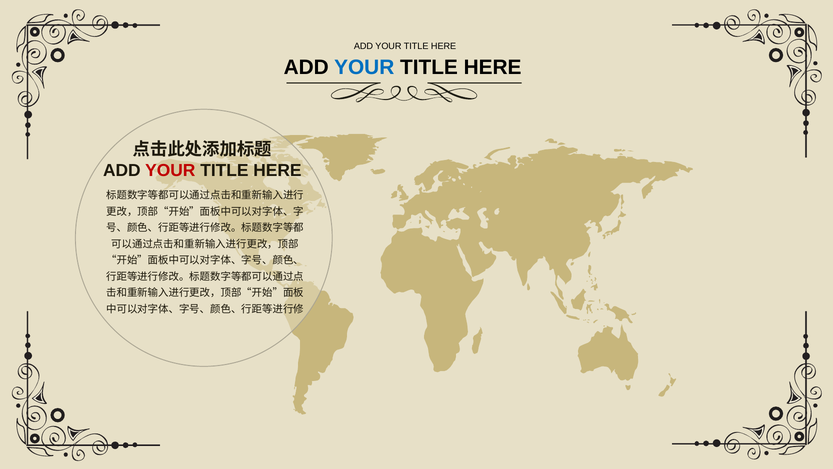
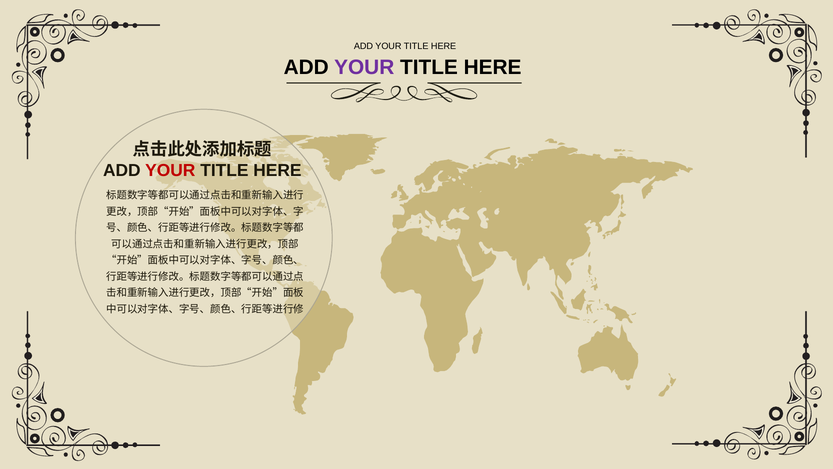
YOUR colour: blue -> purple (364, 68)
